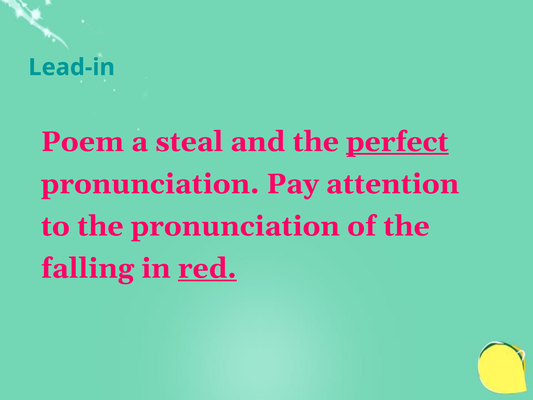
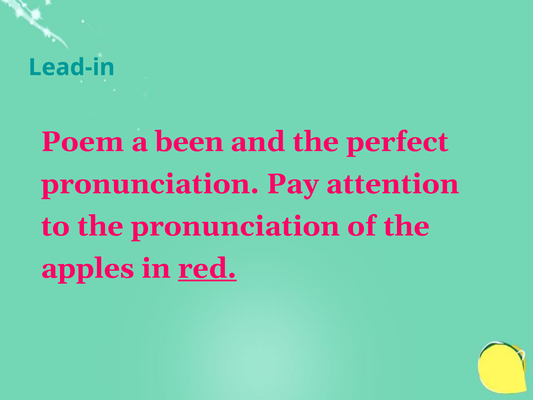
steal: steal -> been (189, 142)
perfect underline: present -> none (397, 142)
falling: falling -> apples (88, 268)
